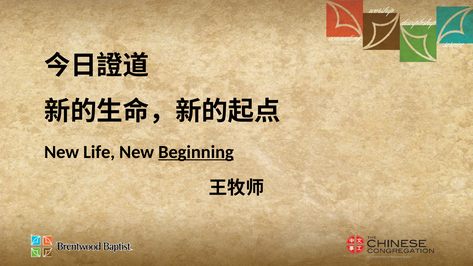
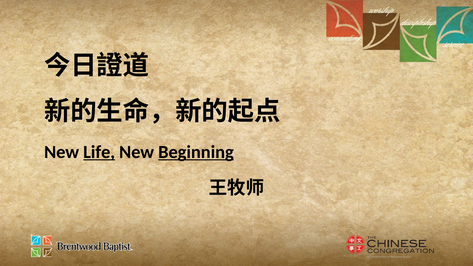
Life underline: none -> present (99, 152)
